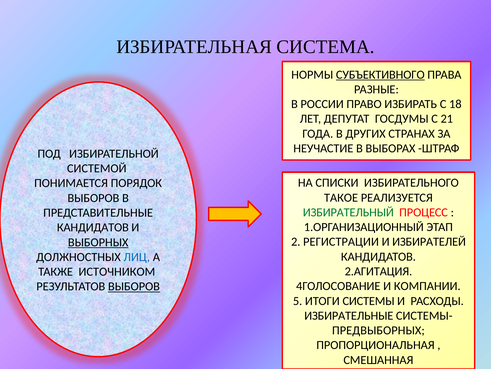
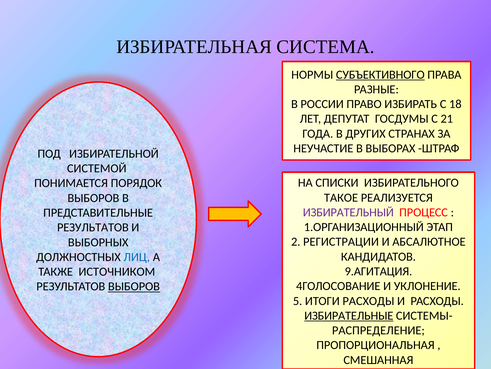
ИЗБИРАТЕЛЬНЫЙ colour: green -> purple (348, 212)
КАНДИДАТОВ: КАНДИДАТОВ -> РЕЗУЛЬТАТОВ (93, 227)
ИЗБИРАТЕЛЕЙ: ИЗБИРАТЕЛЕЙ -> АБСАЛЮТНОЕ (429, 241)
ВЫБОРНЫХ underline: present -> none (98, 242)
2.АГИТАЦИЯ: 2.АГИТАЦИЯ -> 9.АГИТАЦИЯ (378, 271)
КОМПАНИИ: КОМПАНИИ -> УКЛОНЕНИЕ (427, 286)
ИТОГИ СИСТЕМЫ: СИСТЕМЫ -> РАСХОДЫ (368, 300)
ИЗБИРАТЕЛЬНЫЕ underline: none -> present (349, 315)
ПРЕДВЫБОРНЫХ: ПРЕДВЫБОРНЫХ -> РАСПРЕДЕЛЕНИЕ (378, 330)
